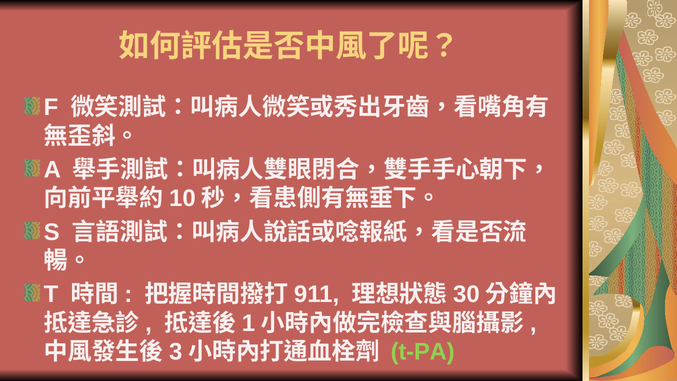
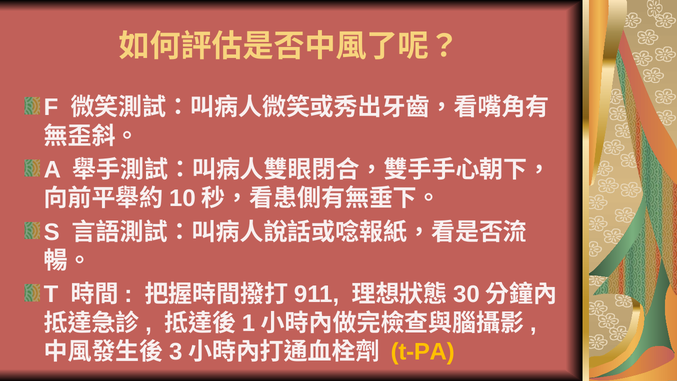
t-PA colour: light green -> yellow (423, 352)
